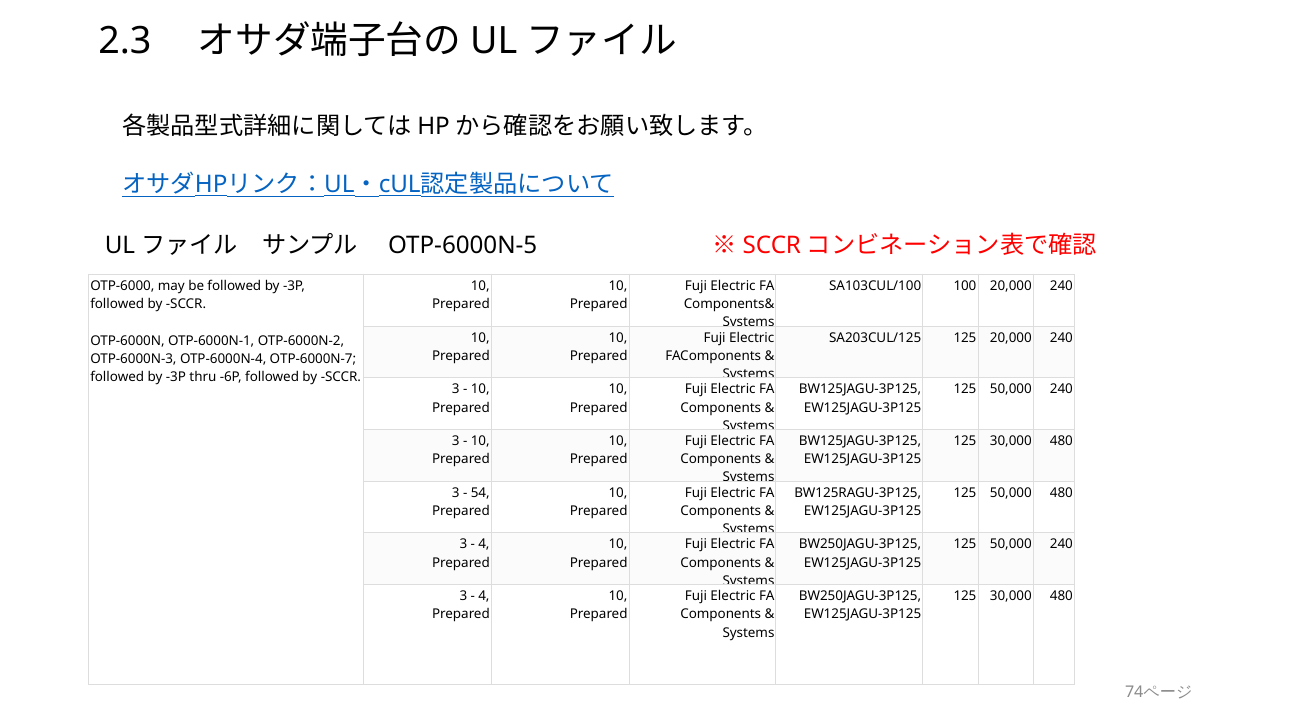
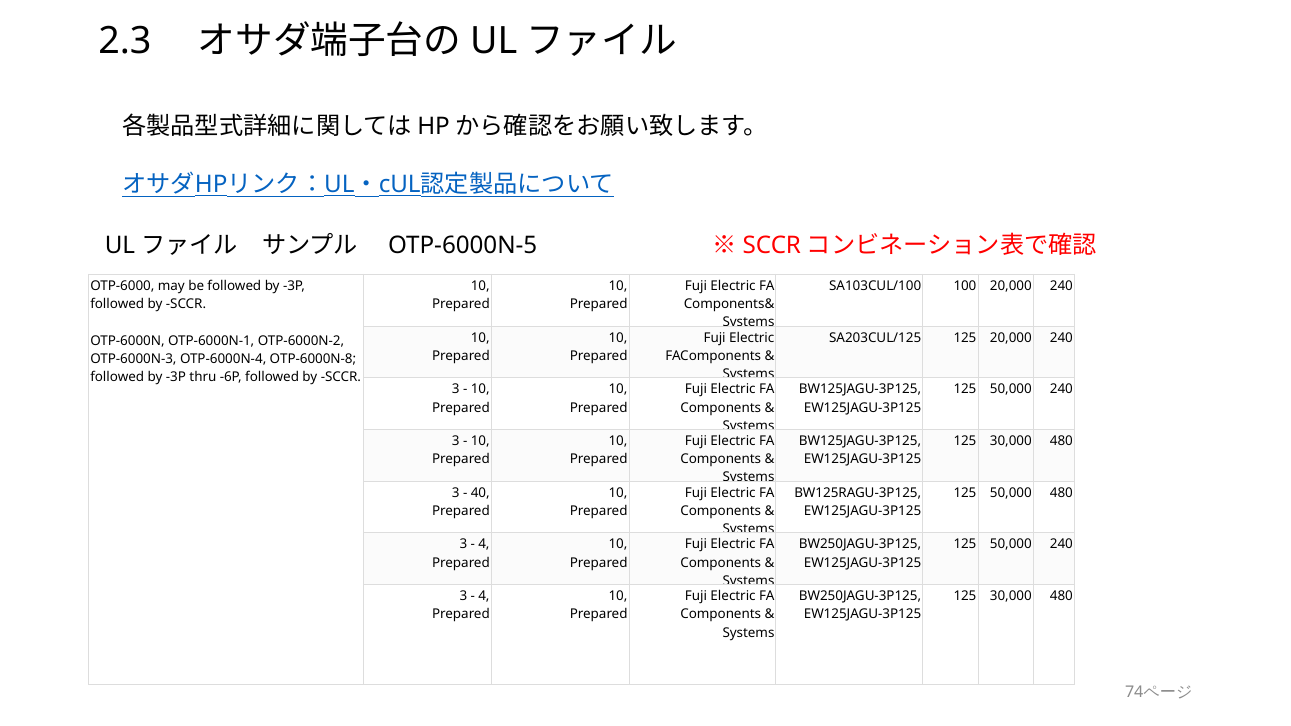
OTP-6000N-7: OTP-6000N-7 -> OTP-6000N-8 (313, 359)
54: 54 -> 40 (480, 493)
